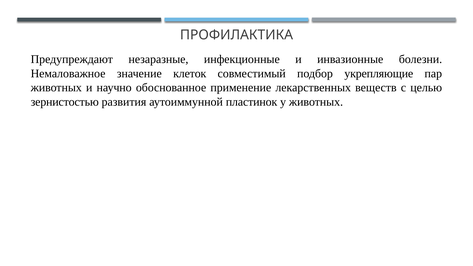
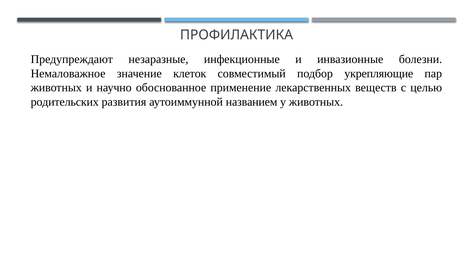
зернистостью: зернистостью -> родительских (65, 102)
пластинок: пластинок -> названием (252, 102)
